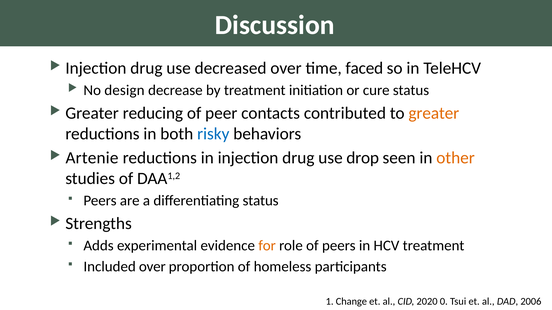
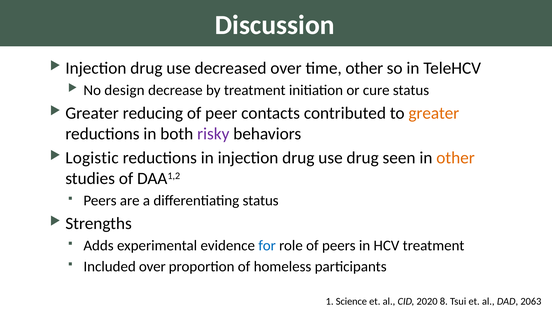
time faced: faced -> other (364, 68)
risky colour: blue -> purple (213, 134)
Artenie: Artenie -> Logistic (92, 158)
use drop: drop -> drug (363, 158)
for colour: orange -> blue (267, 246)
Change: Change -> Science (351, 302)
0: 0 -> 8 (444, 302)
2006: 2006 -> 2063 (531, 302)
